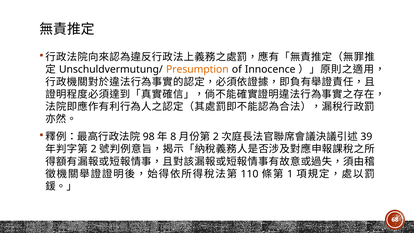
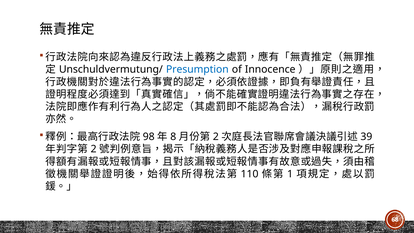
Presumption colour: orange -> blue (197, 69)
